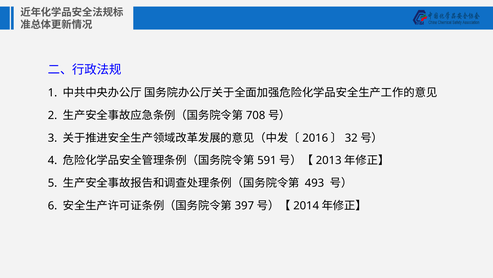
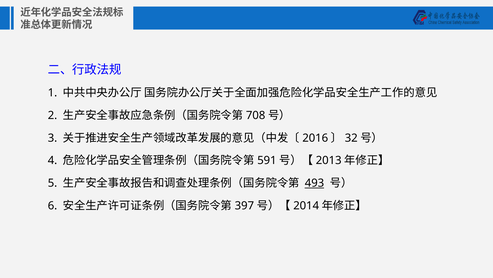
493 underline: none -> present (314, 183)
